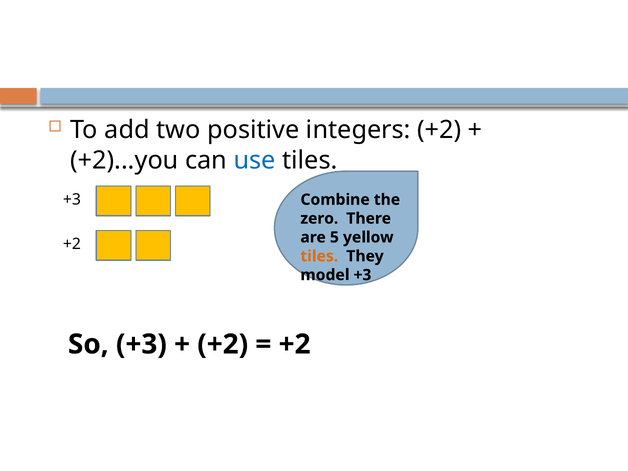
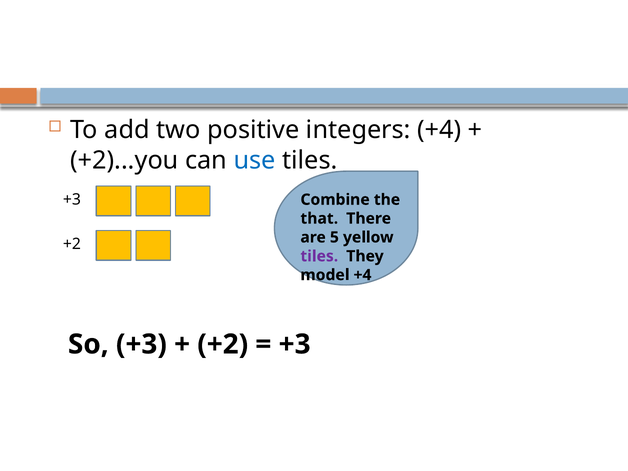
integers +2: +2 -> +4 (439, 130)
zero: zero -> that (319, 218)
tiles colour: orange -> purple (319, 256)
model +3: +3 -> +4 (362, 275)
+2: +2 -> +3 (295, 344)
